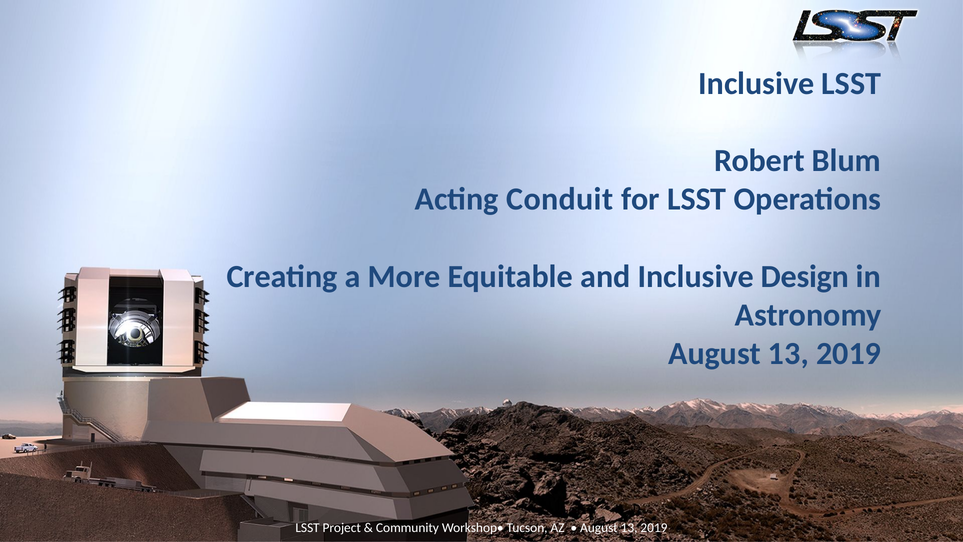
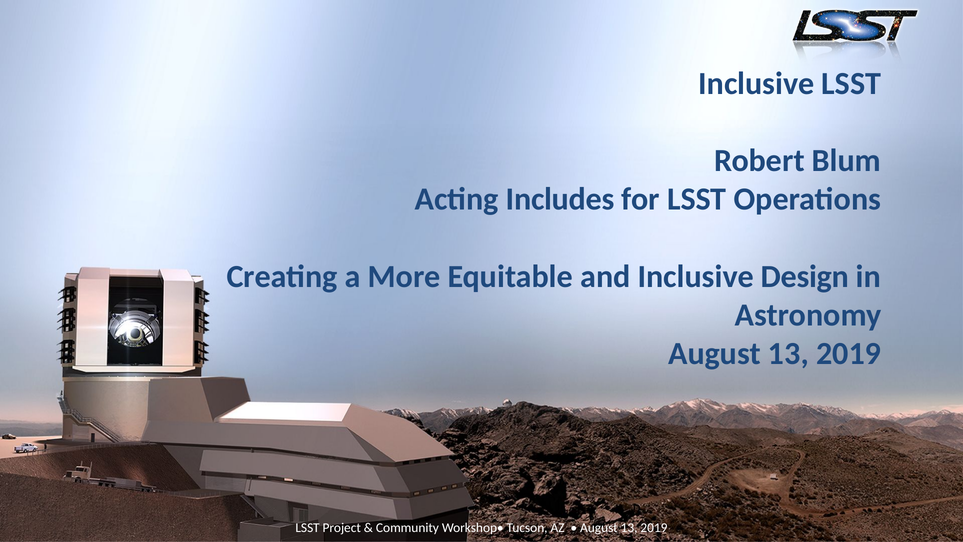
Conduit: Conduit -> Includes (560, 199)
